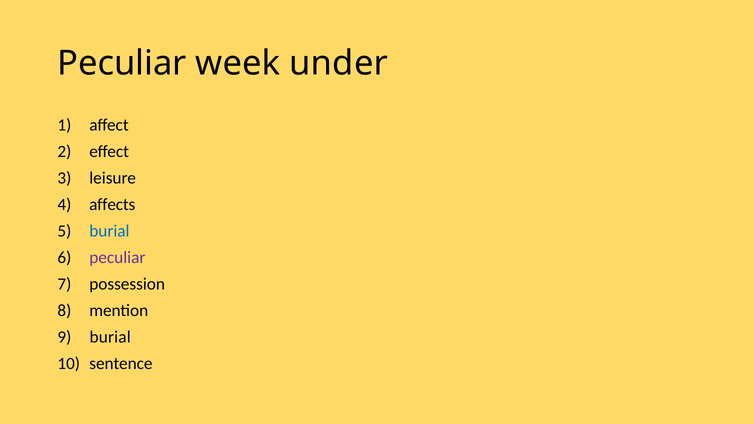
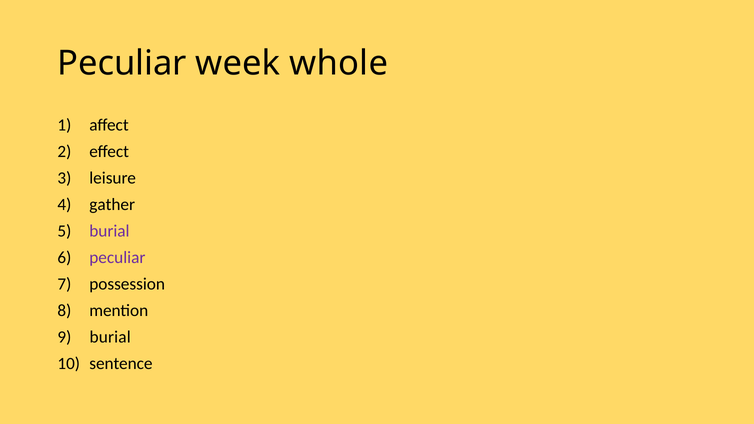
under: under -> whole (339, 63)
affects: affects -> gather (112, 204)
burial colour: blue -> purple (109, 231)
